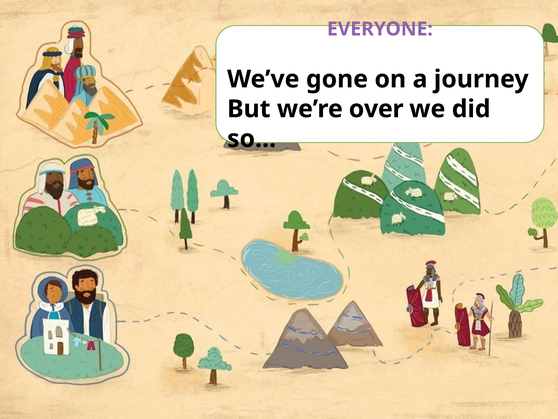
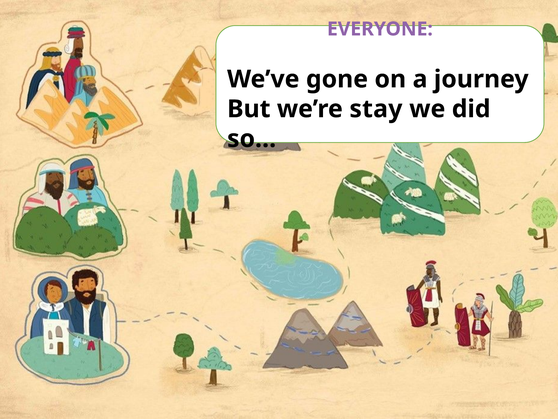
over: over -> stay (376, 109)
